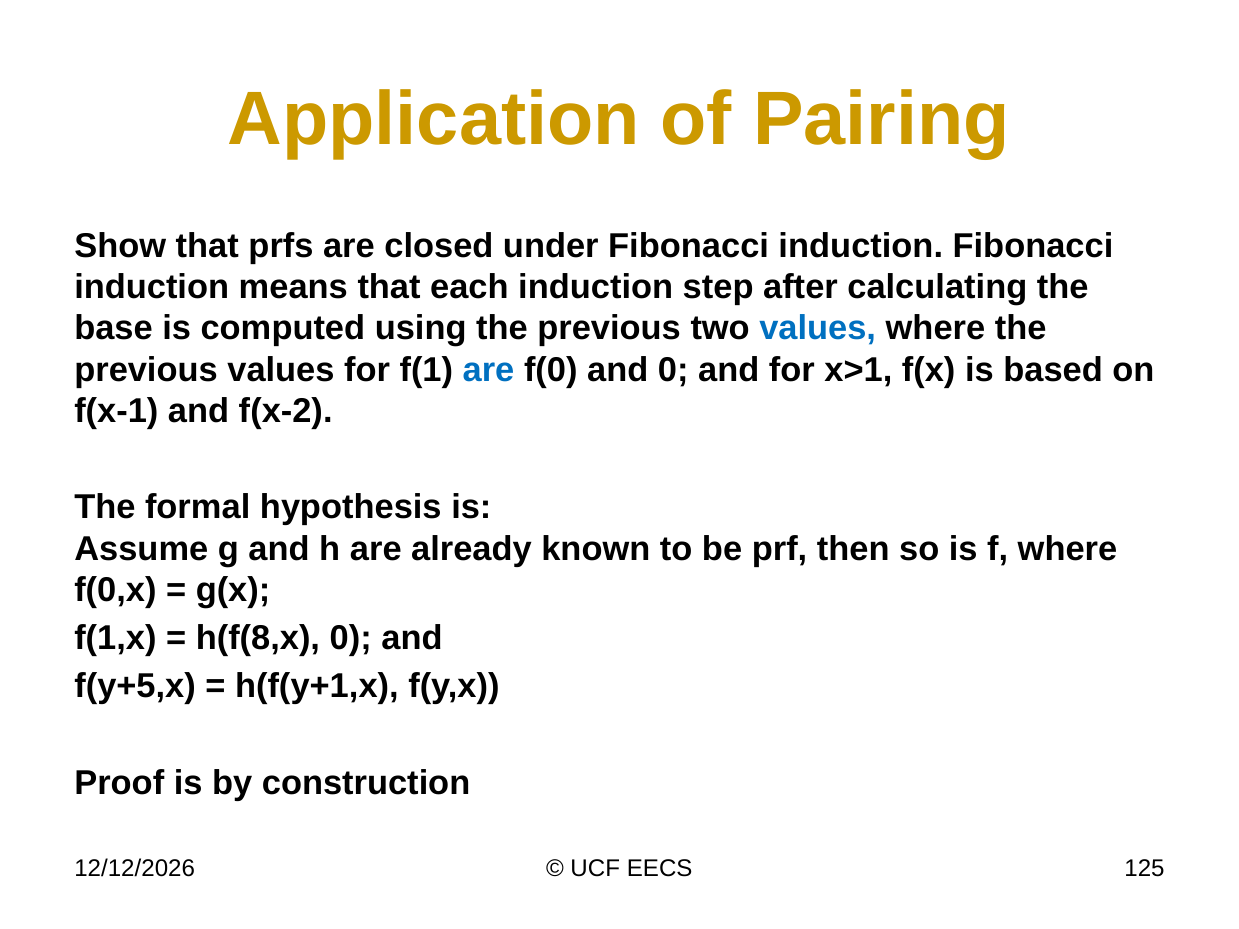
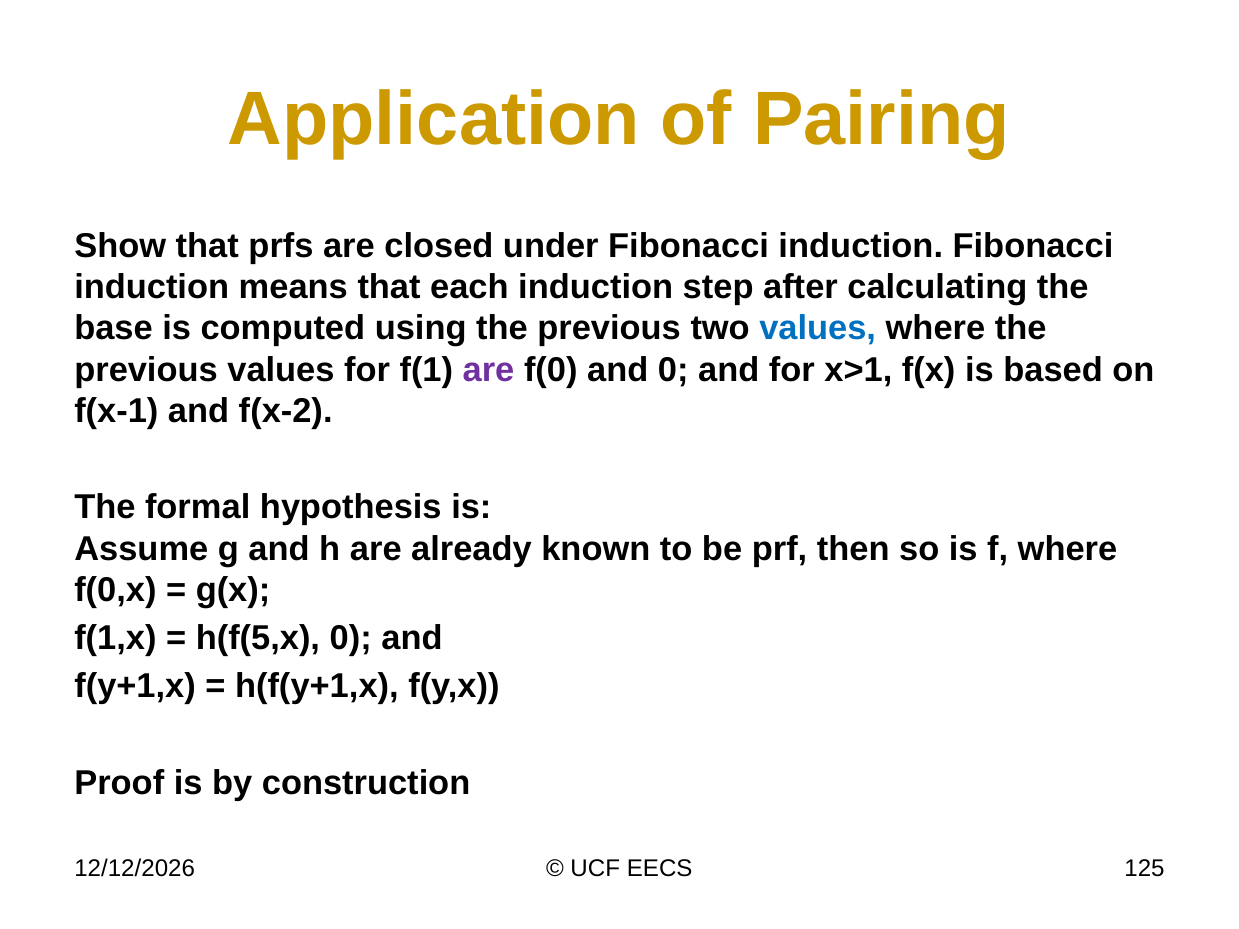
are colour: blue -> purple (488, 370)
h(f(8,x: h(f(8,x -> h(f(5,x (258, 639)
f(y+5,x: f(y+5,x -> f(y+1,x (135, 687)
